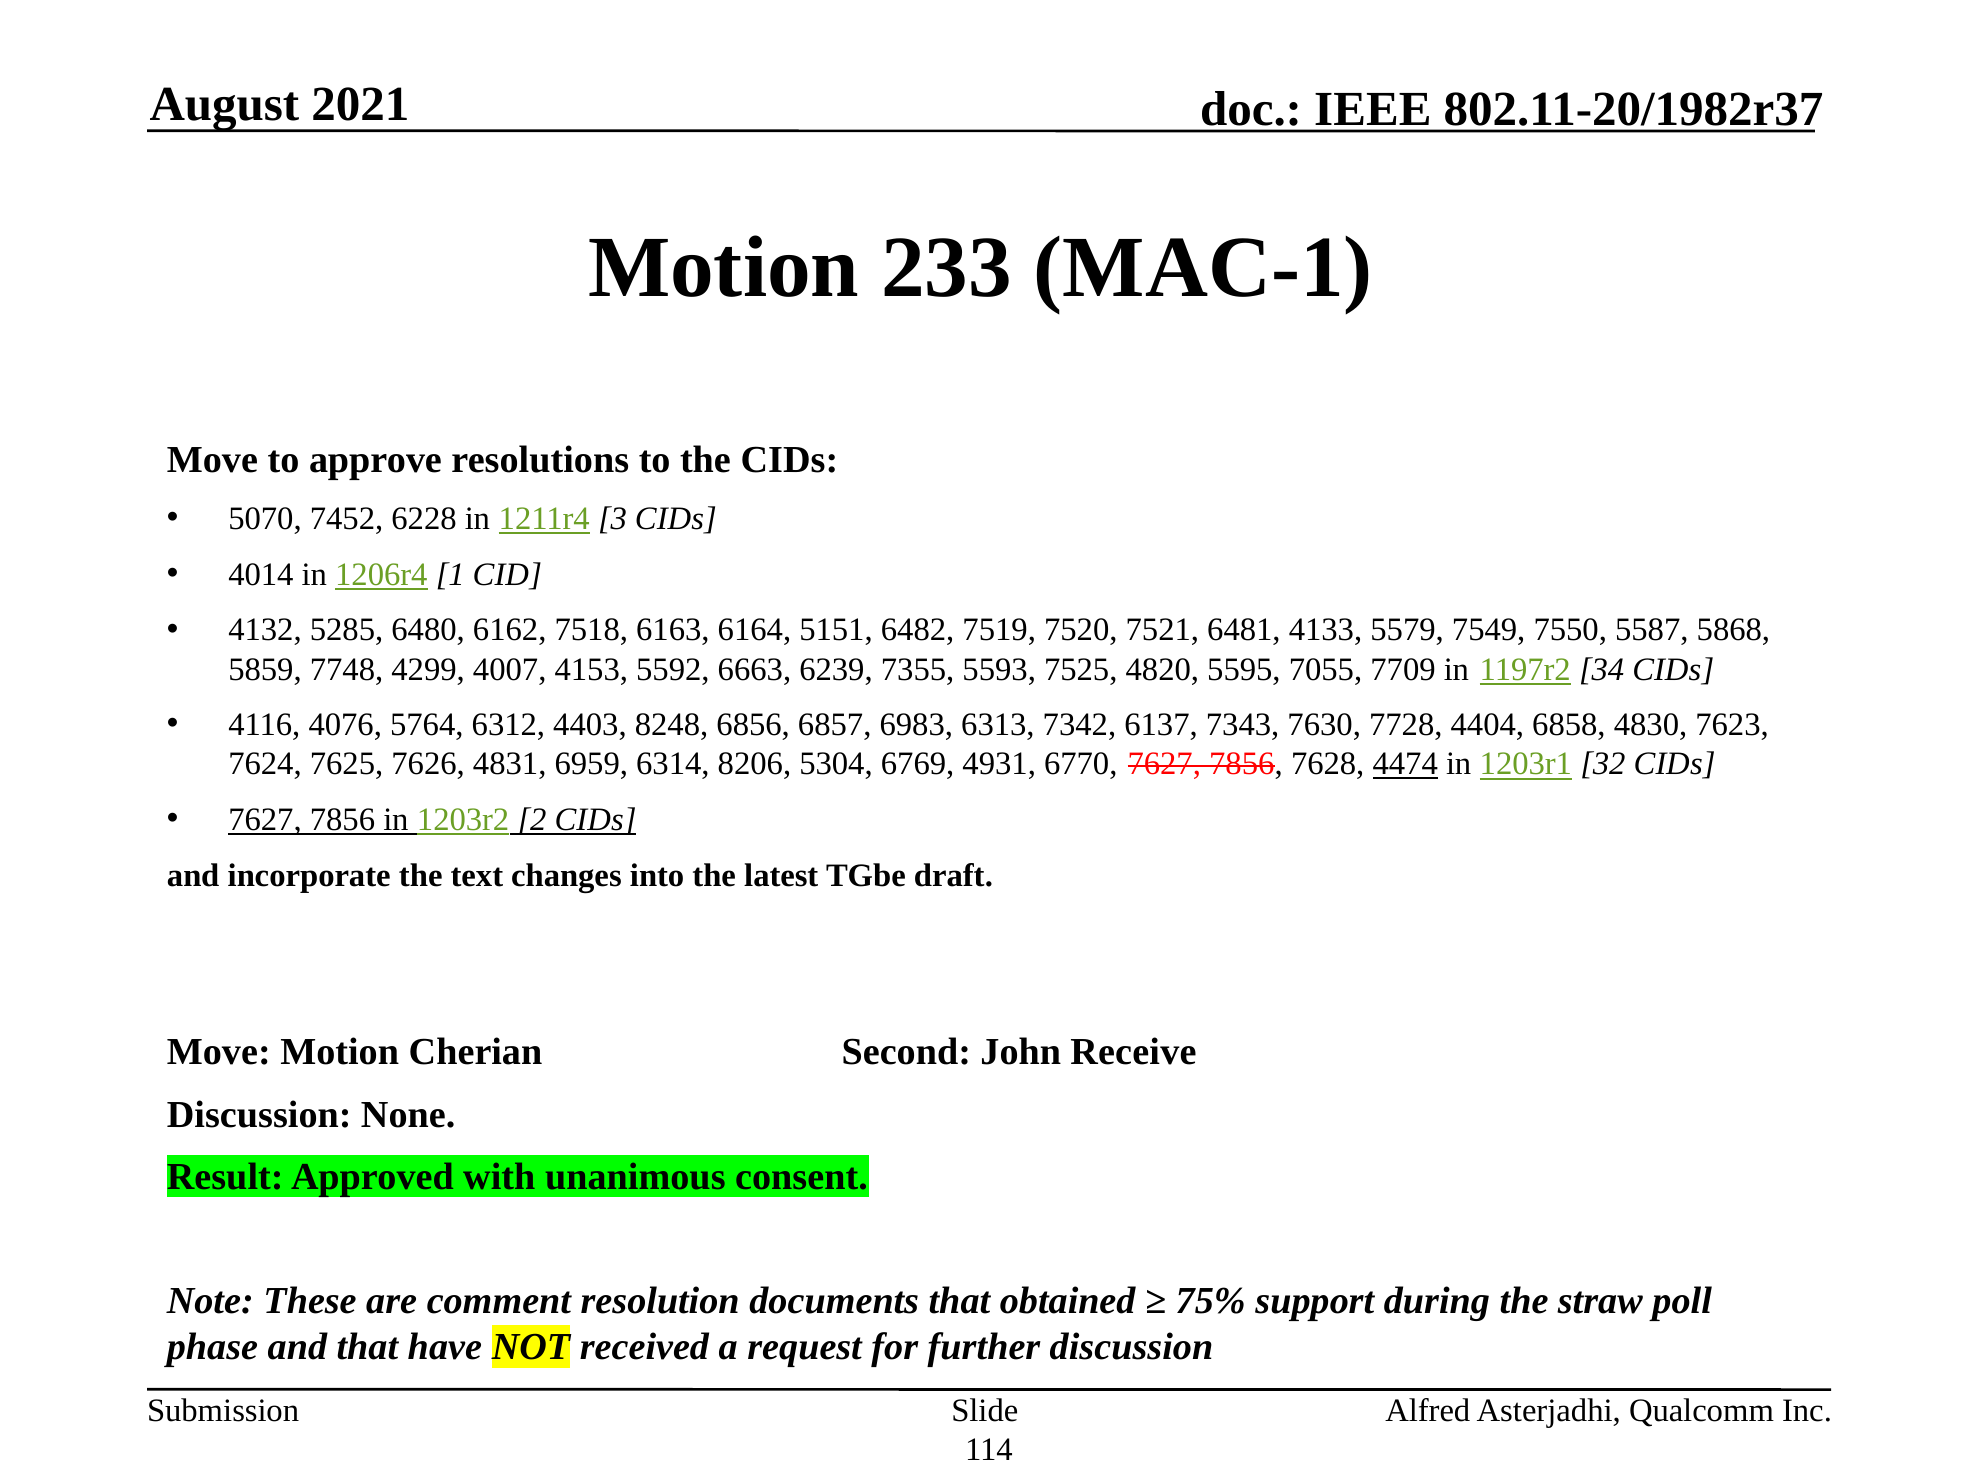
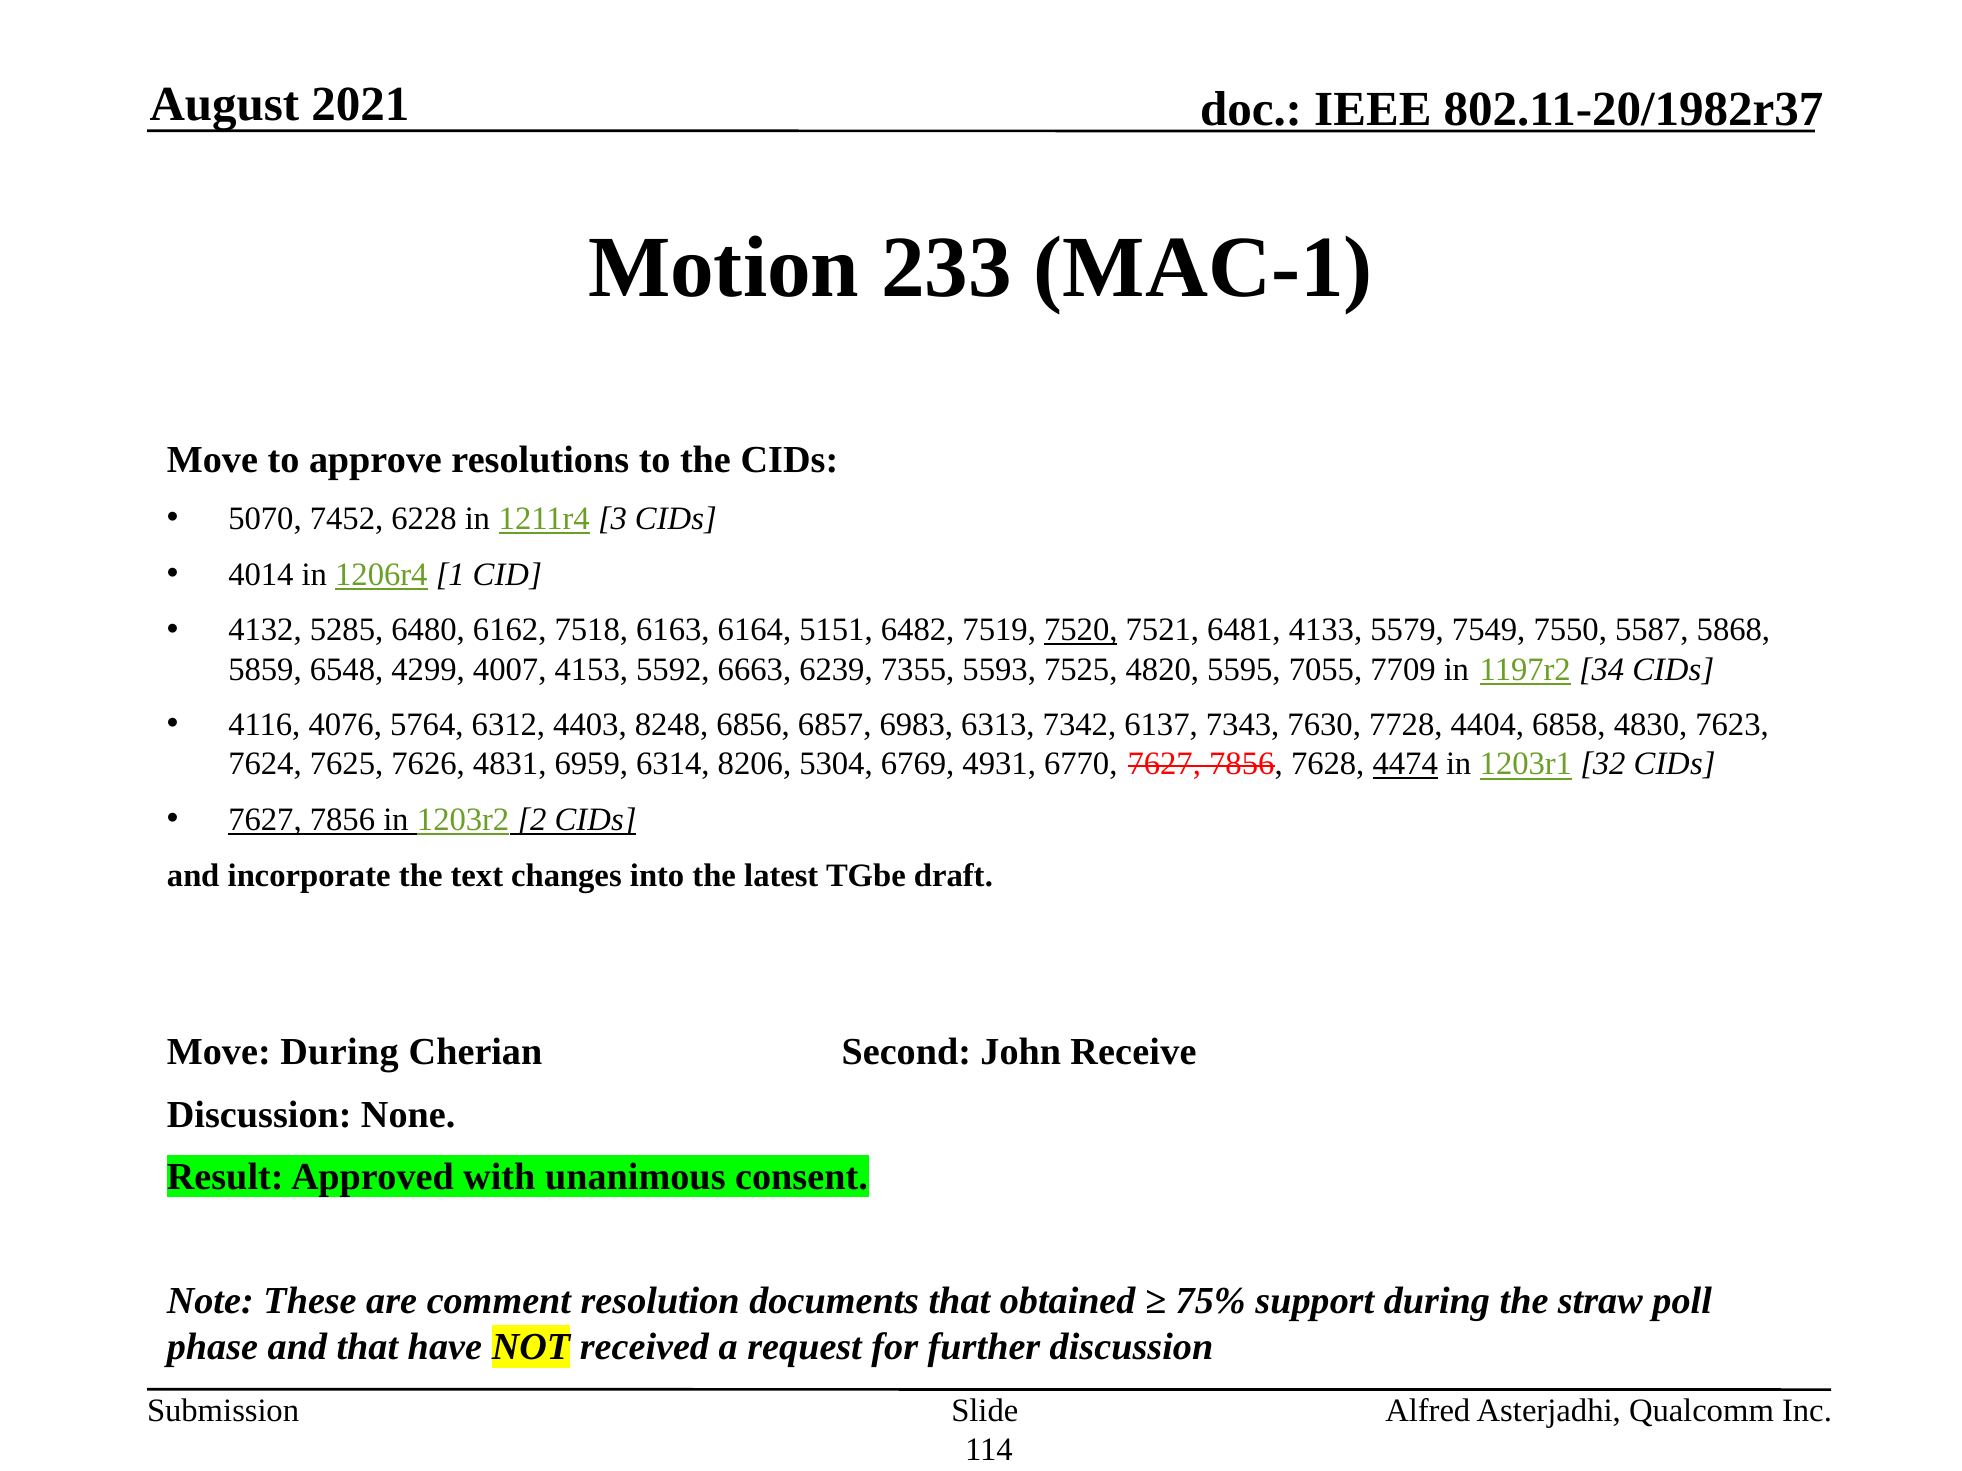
7520 underline: none -> present (1081, 630)
7748: 7748 -> 6548 (347, 670)
Move Motion: Motion -> During (339, 1053)
